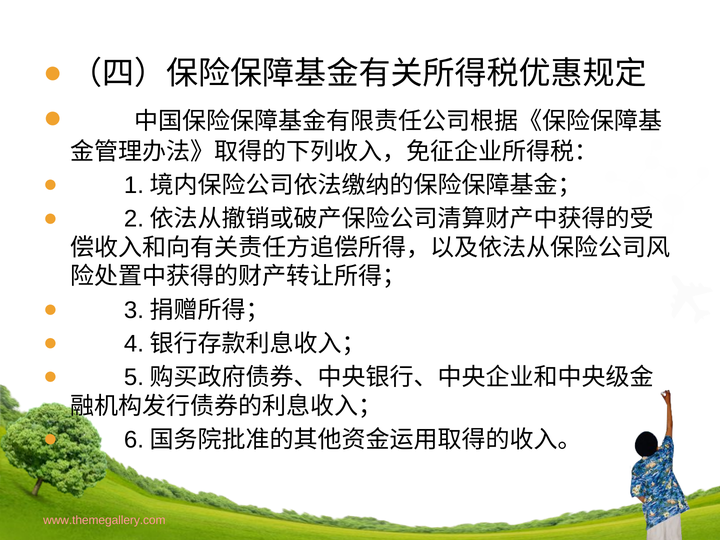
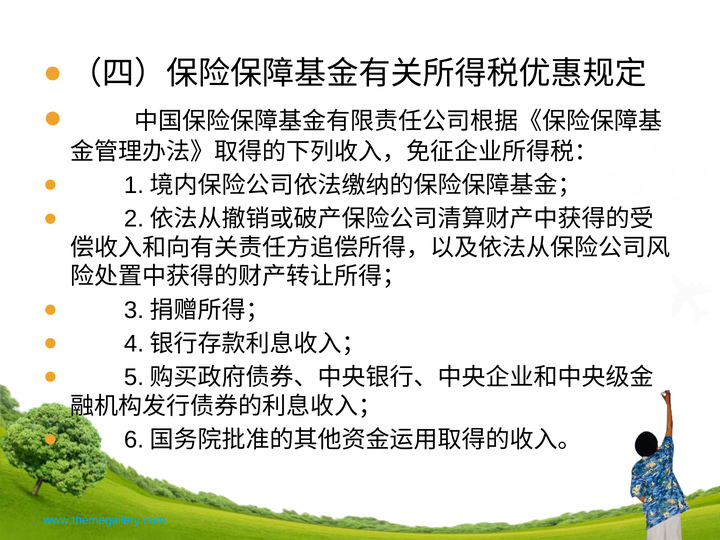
www.themegallery.com colour: pink -> light blue (104, 520)
